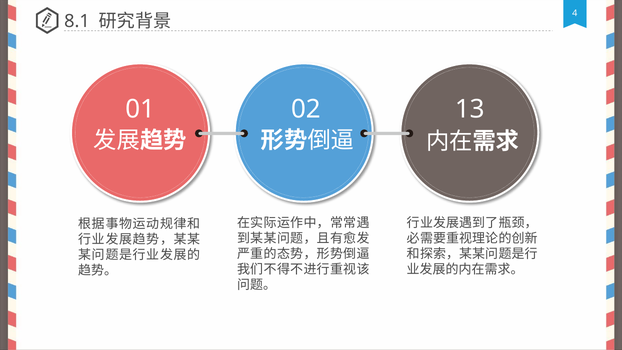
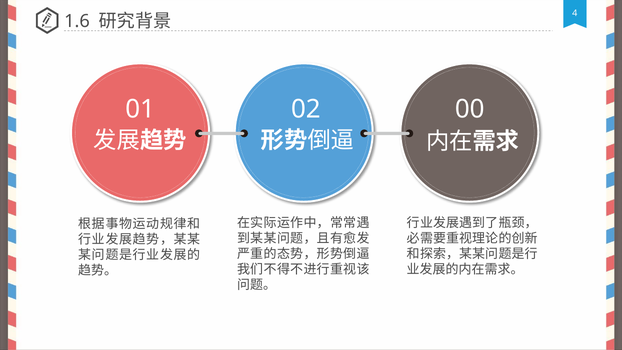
8.1: 8.1 -> 1.6 (77, 21)
13: 13 -> 00 (470, 109)
